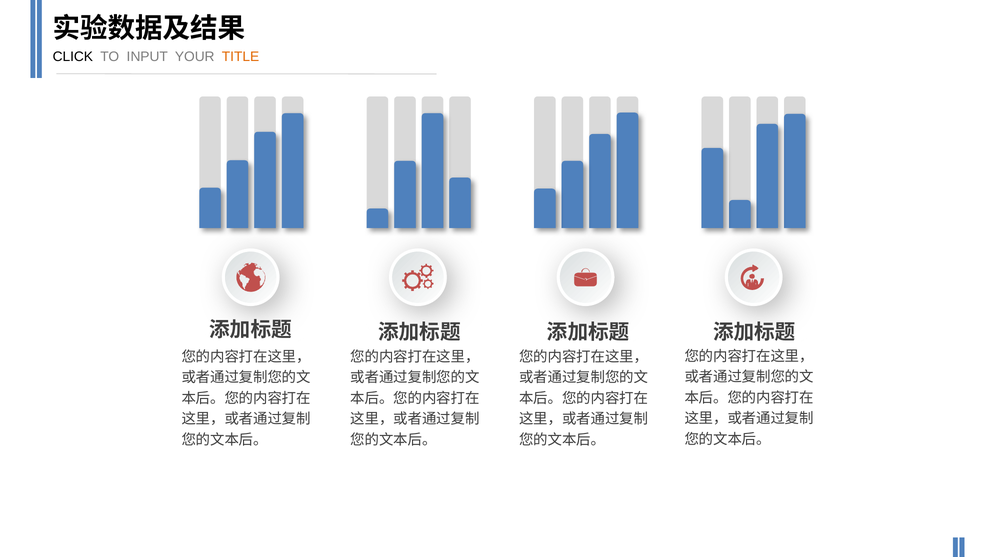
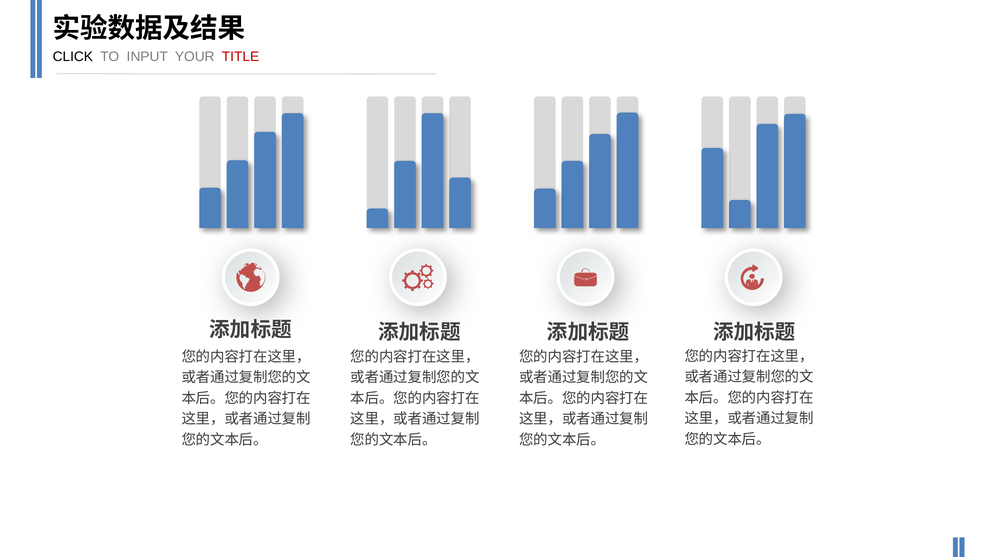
TITLE colour: orange -> red (241, 57)
